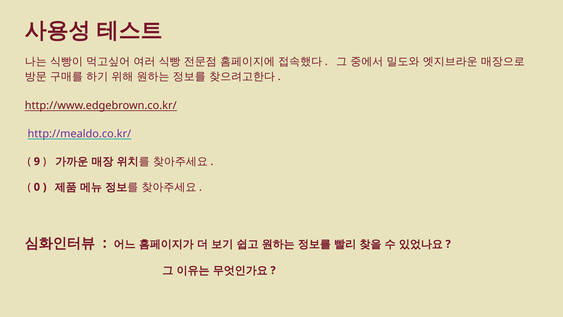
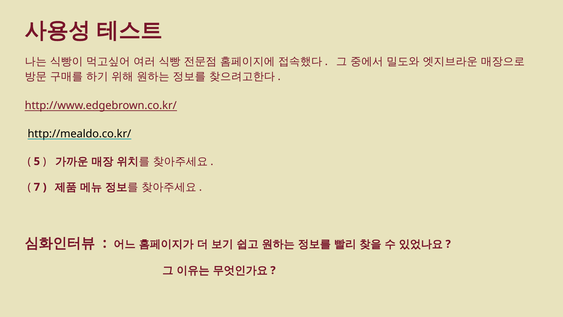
http://mealdo.co.kr/ colour: purple -> black (79, 134)
9: 9 -> 5 (37, 161)
0: 0 -> 7 (37, 187)
